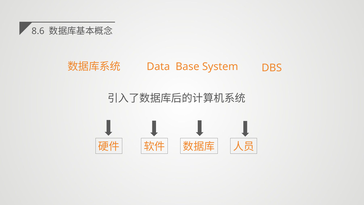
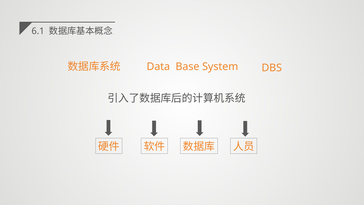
8.6: 8.6 -> 6.1 (38, 31)
